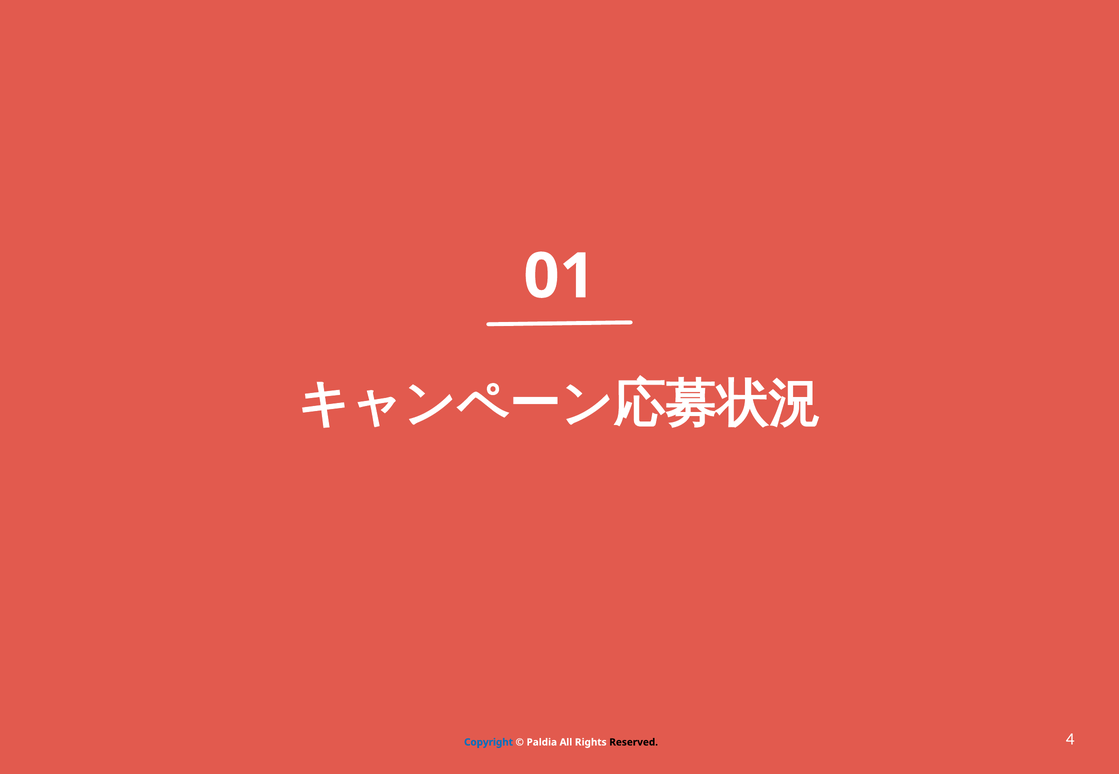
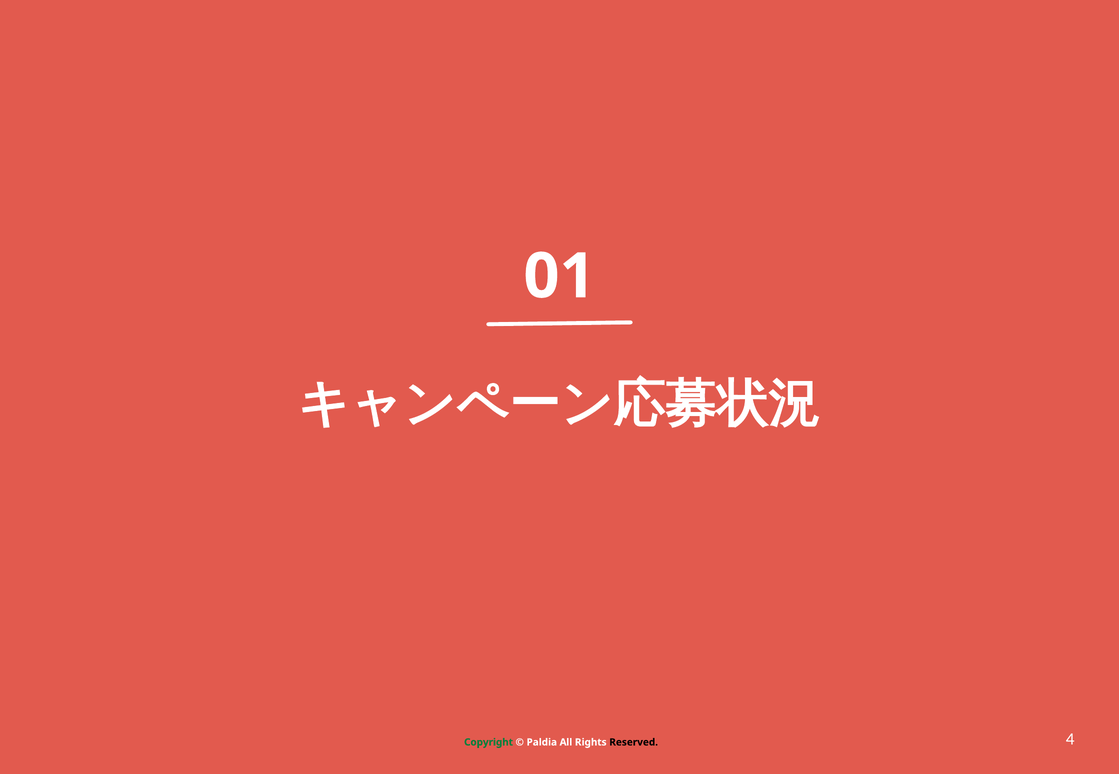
Copyright colour: blue -> green (489, 743)
